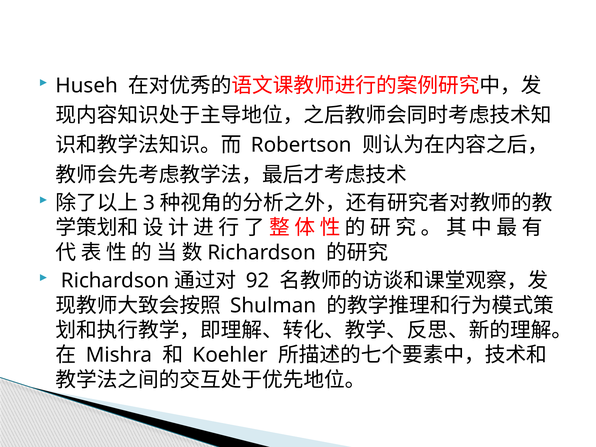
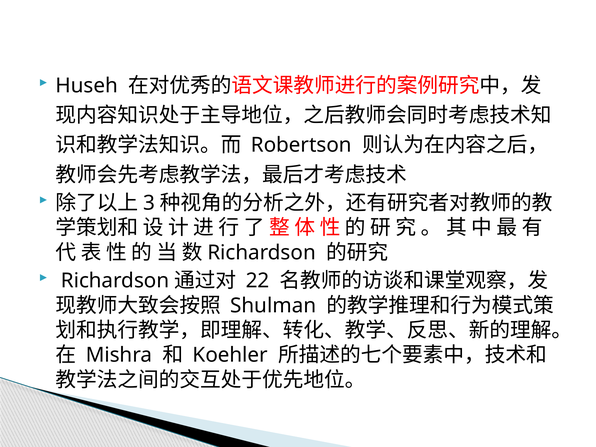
92: 92 -> 22 (258, 281)
